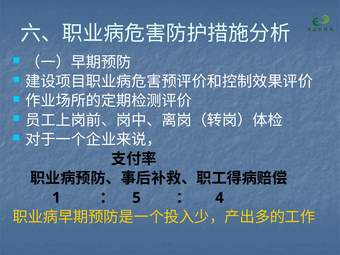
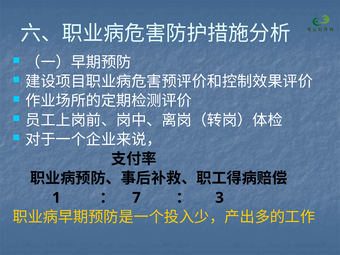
5: 5 -> 7 (136, 198)
4: 4 -> 3 (220, 198)
